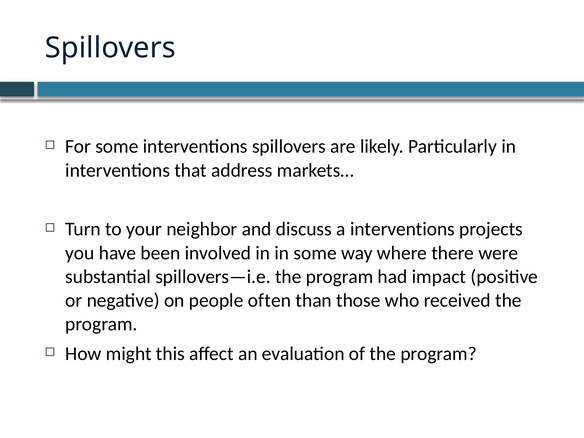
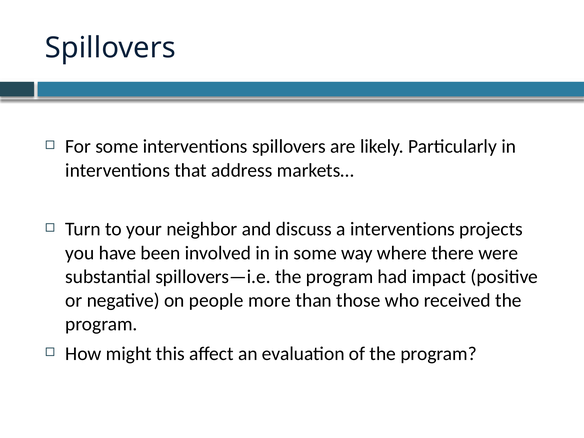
often: often -> more (269, 300)
